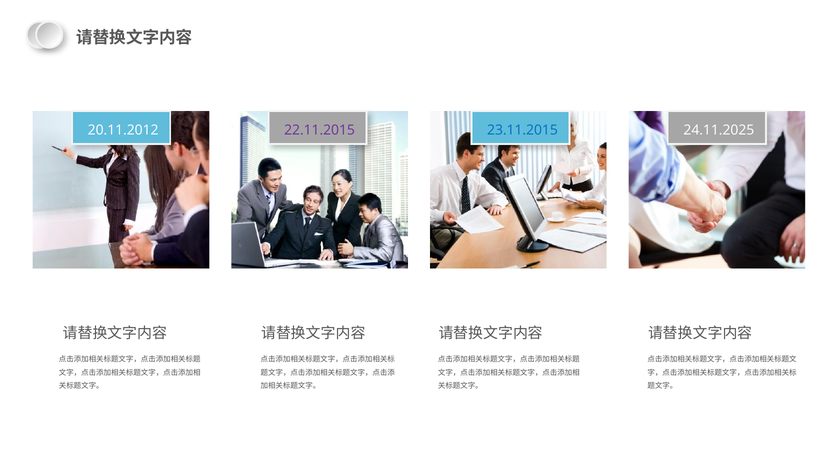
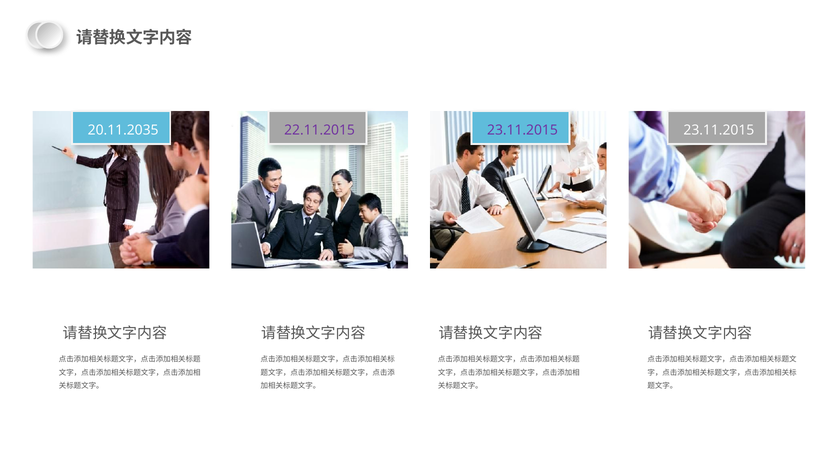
20.11.2012: 20.11.2012 -> 20.11.2035 (123, 130)
23.11.2015 colour: blue -> purple (522, 130)
24.11.2025: 24.11.2025 -> 23.11.2015 (719, 130)
